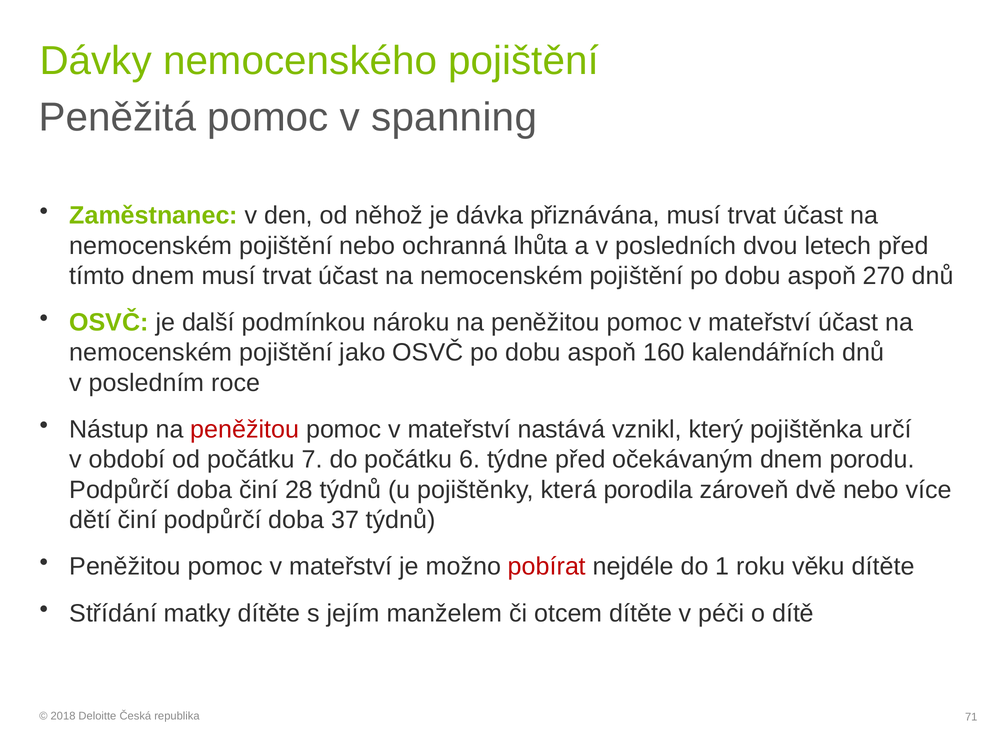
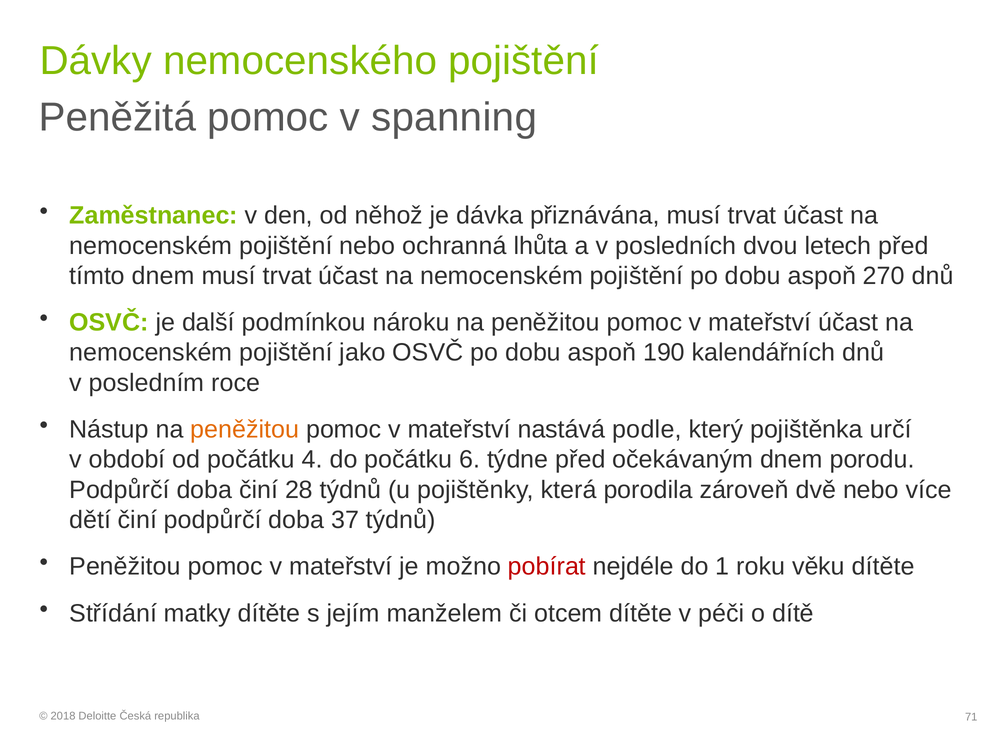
160: 160 -> 190 (664, 353)
peněžitou colour: red -> orange (245, 430)
vznikl: vznikl -> podle (647, 430)
7: 7 -> 4 (312, 460)
